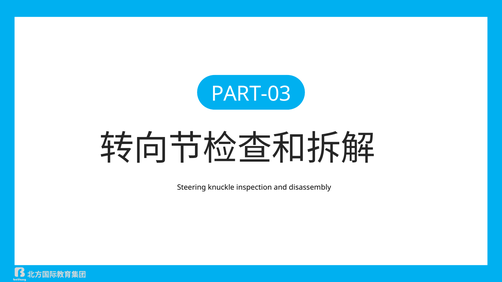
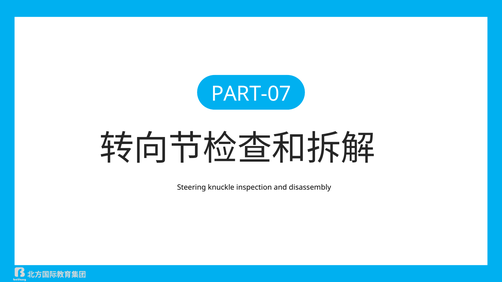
PART-03: PART-03 -> PART-07 (251, 94)
